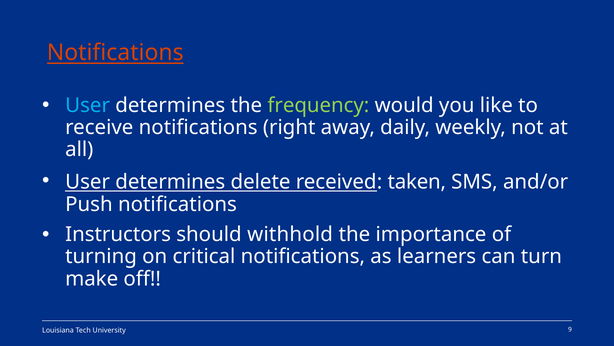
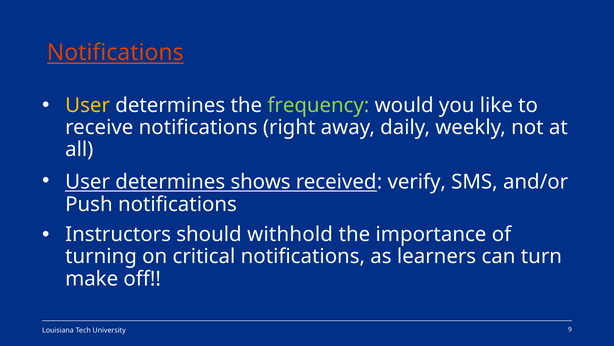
User colour: light blue -> yellow (88, 105)
delete: delete -> shows (261, 182)
taken: taken -> verify (417, 182)
